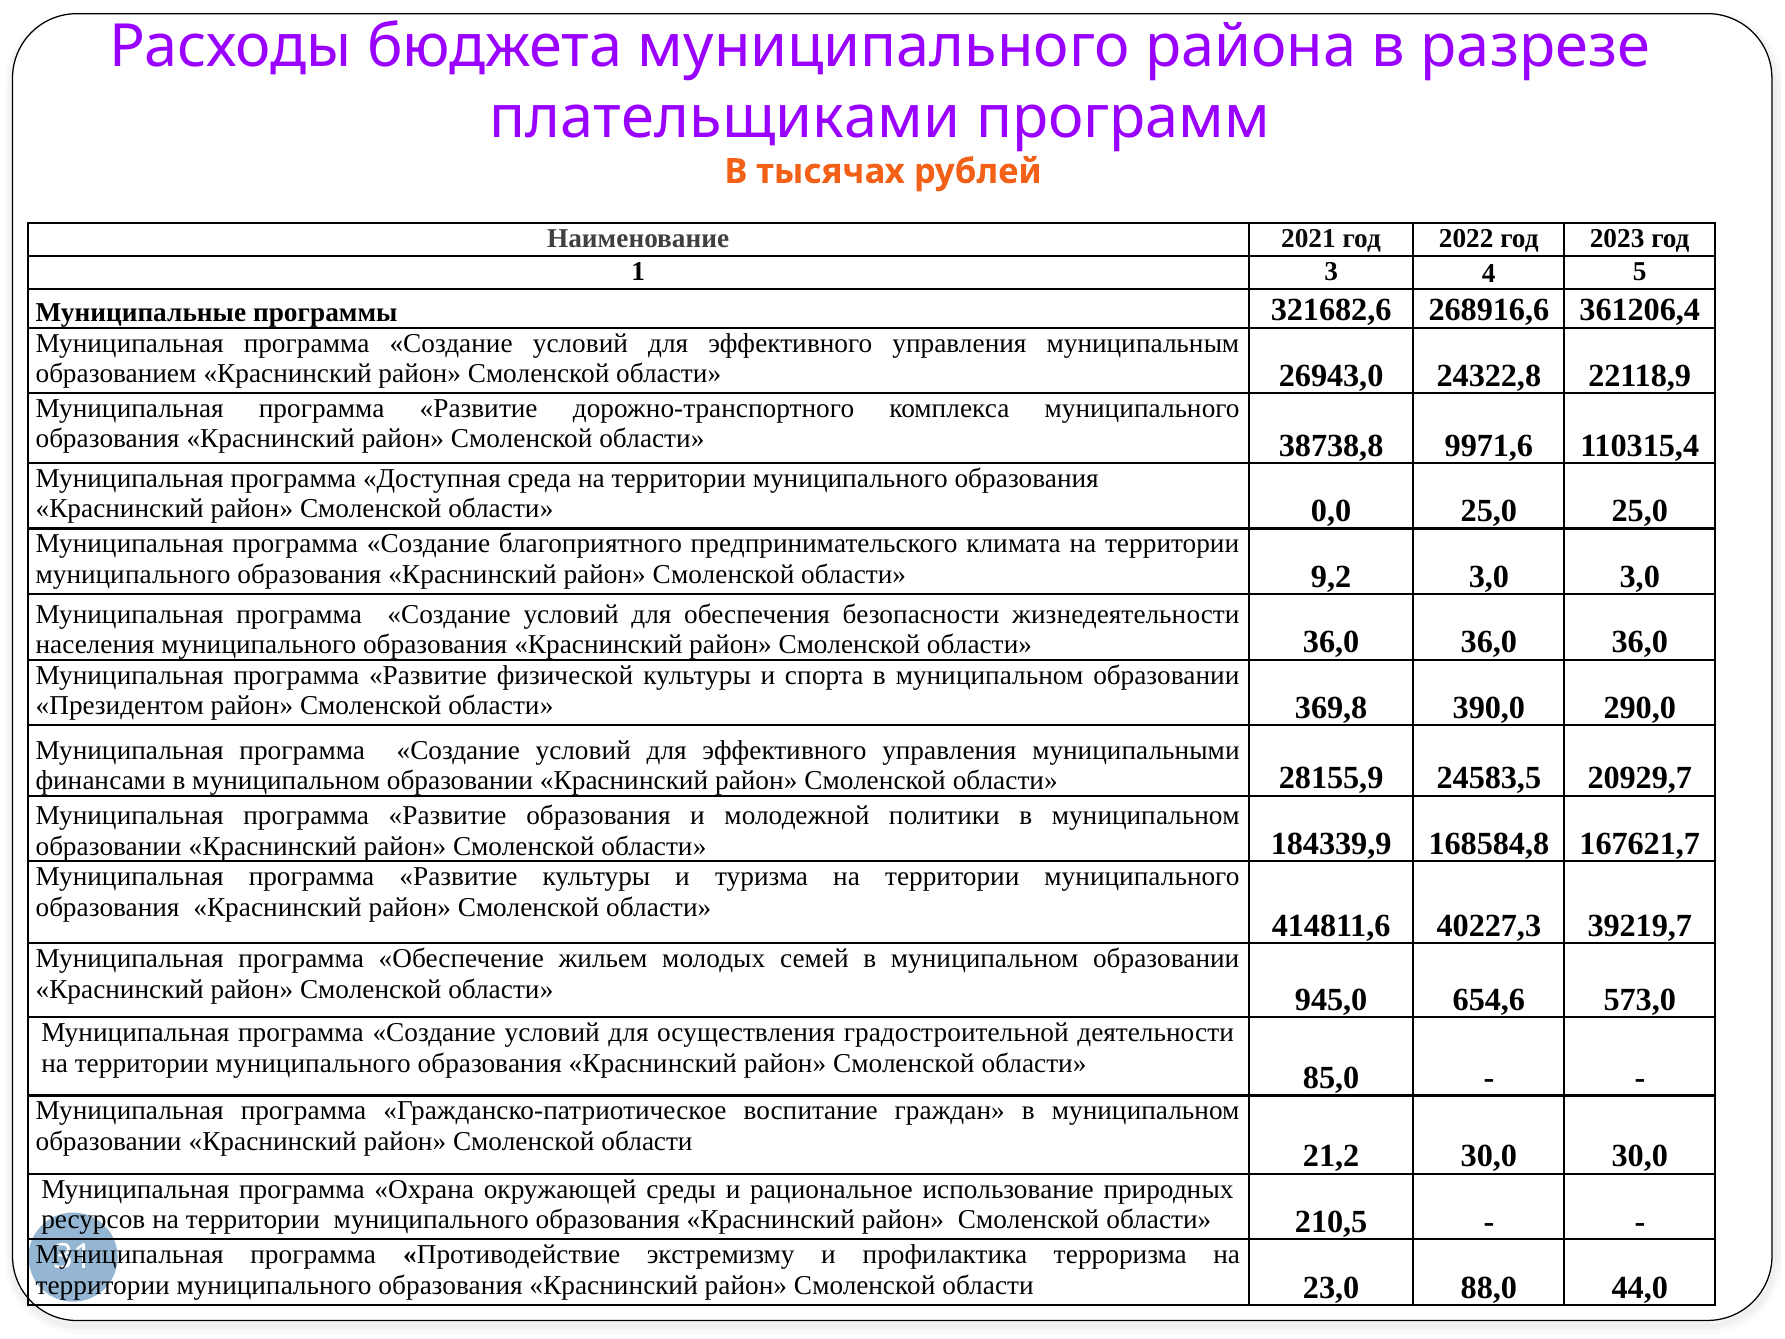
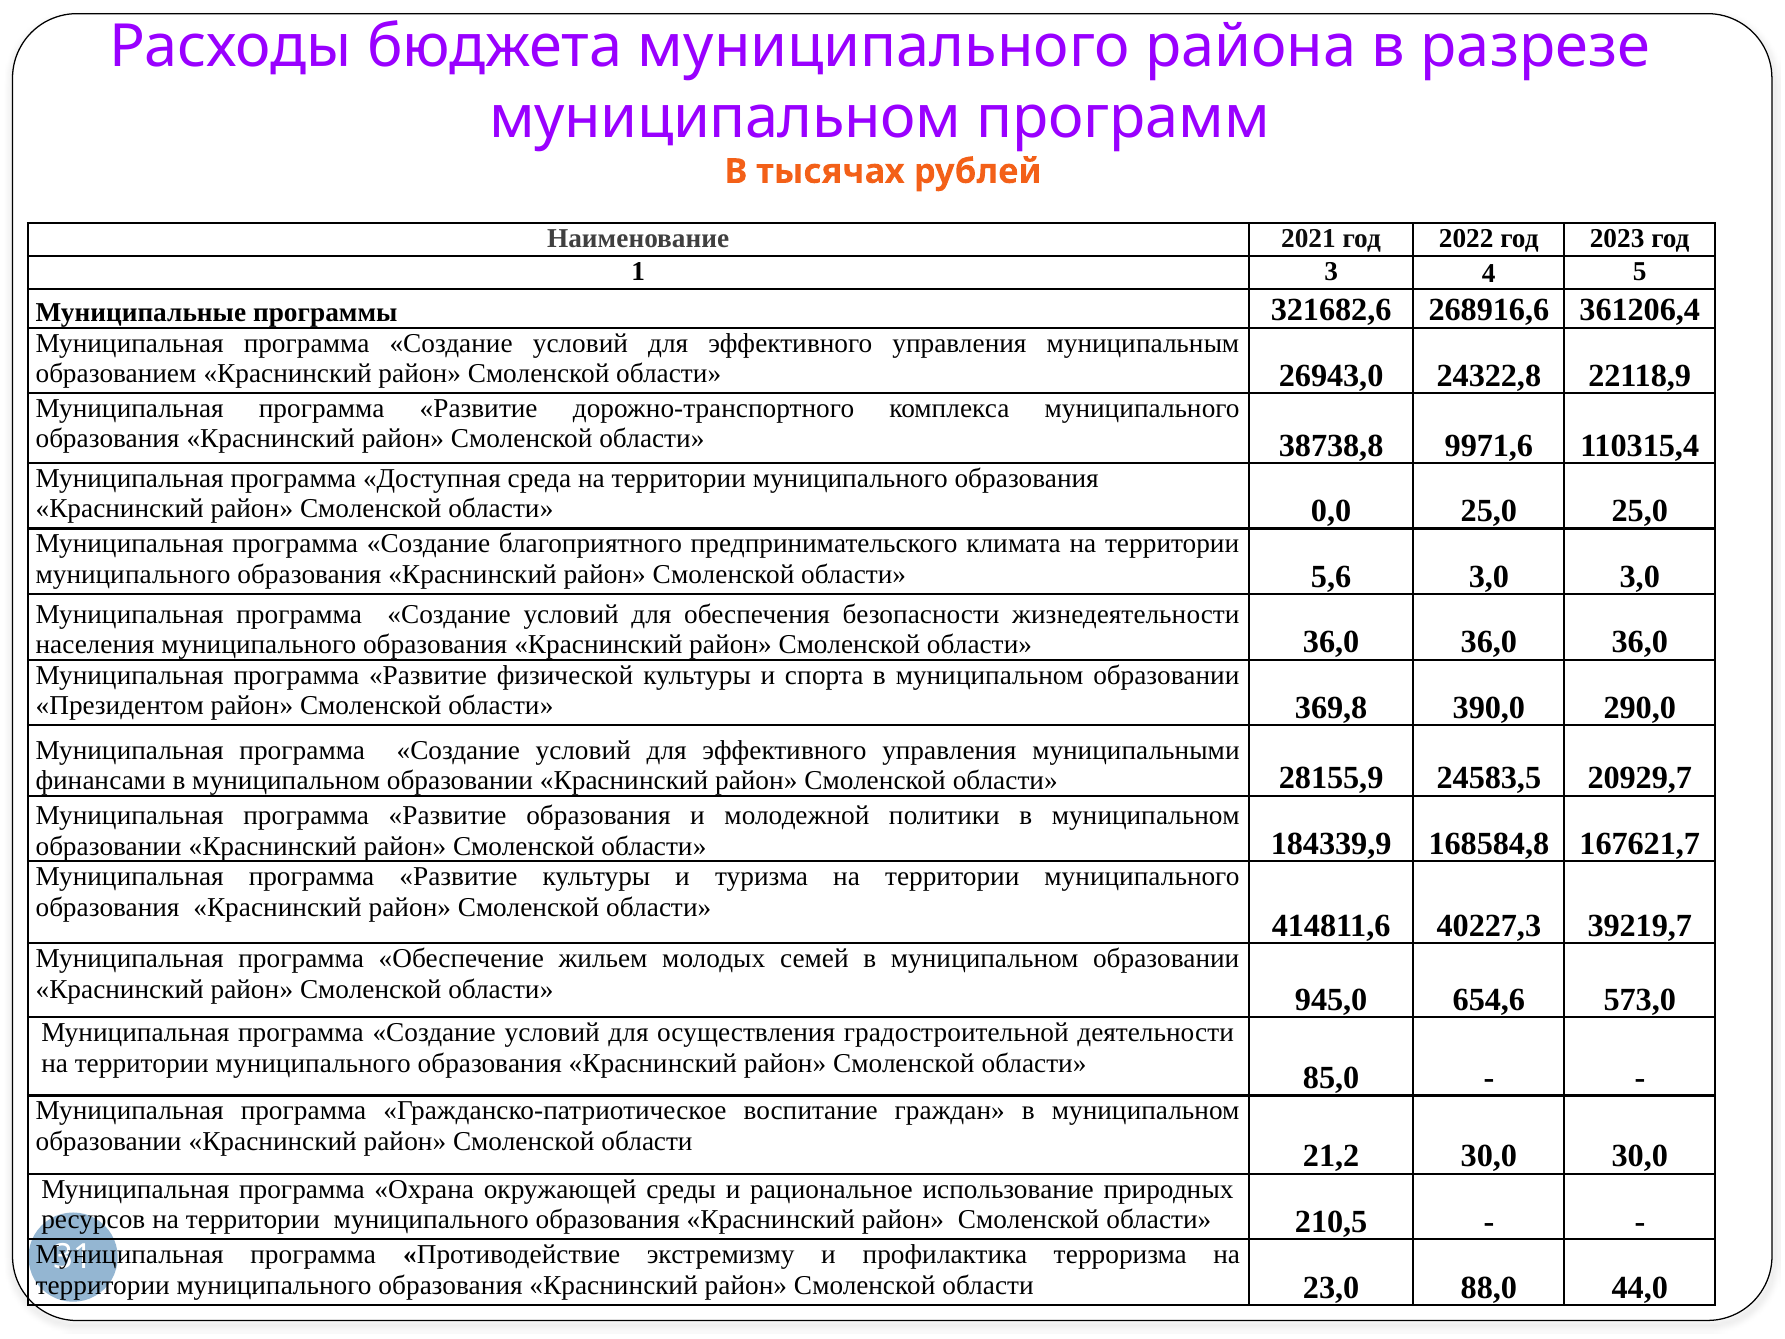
плательщиками: плательщиками -> муниципальном (725, 118)
9,2: 9,2 -> 5,6 (1331, 576)
